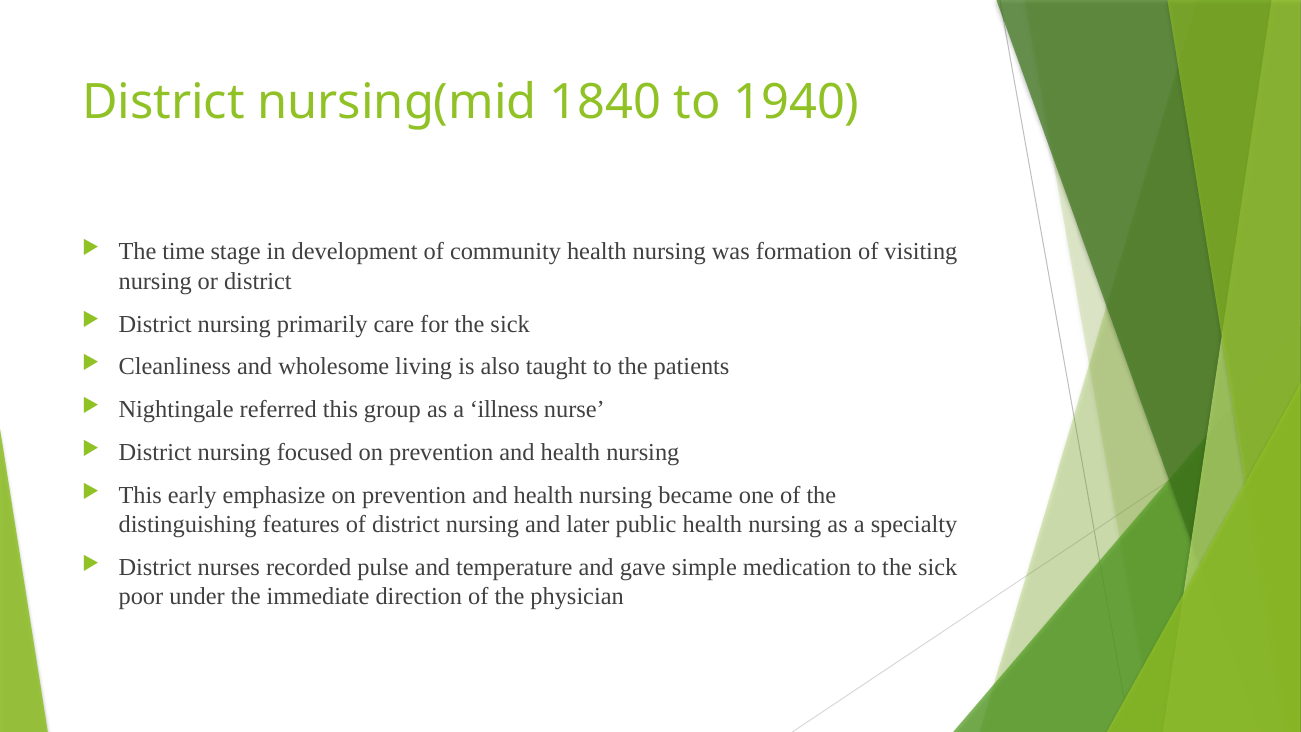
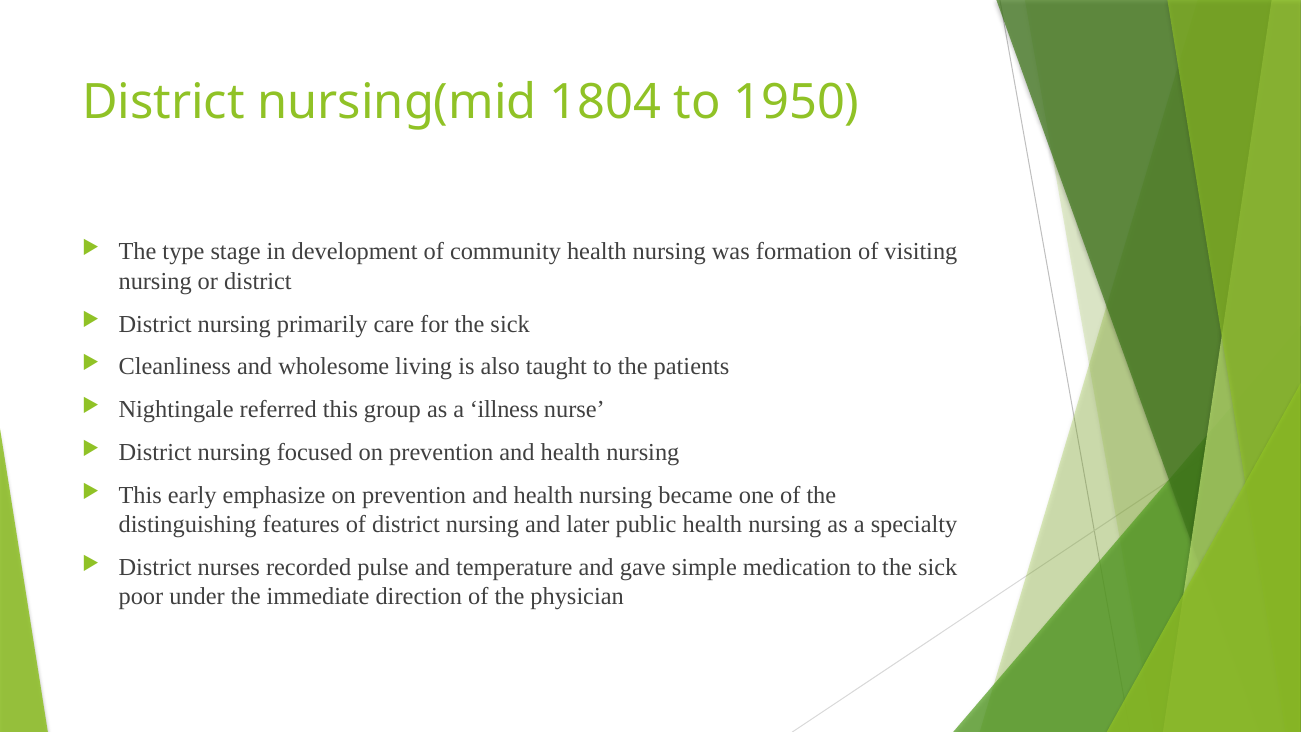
1840: 1840 -> 1804 (605, 103)
1940: 1940 -> 1950 (797, 103)
time: time -> type (183, 252)
